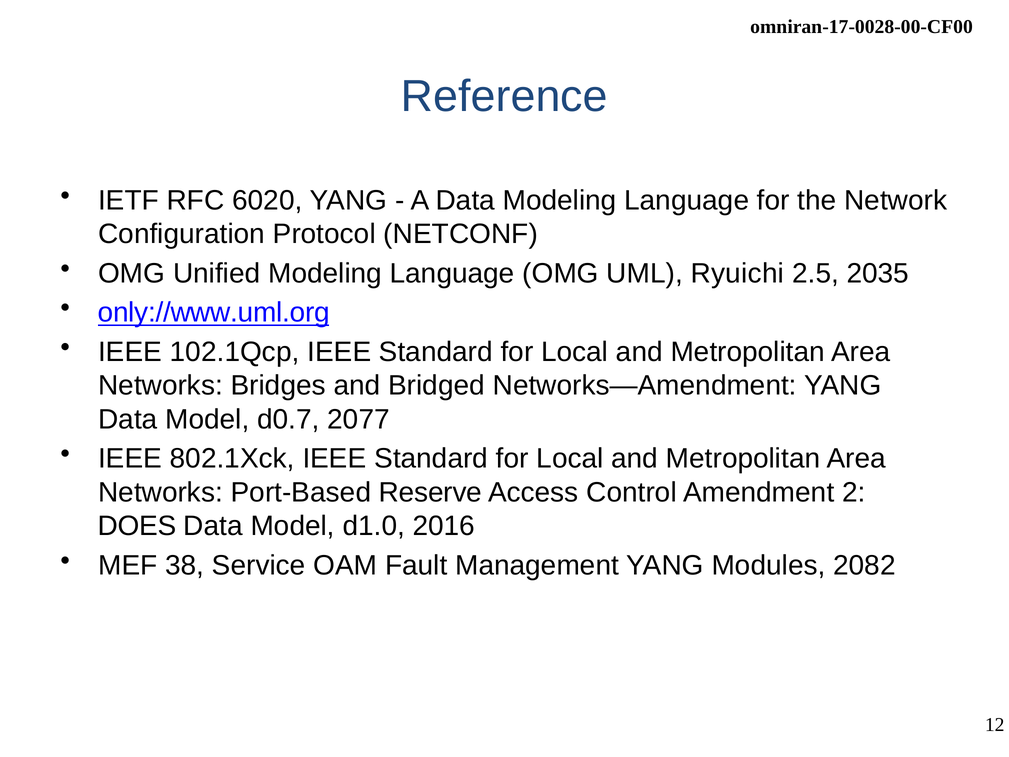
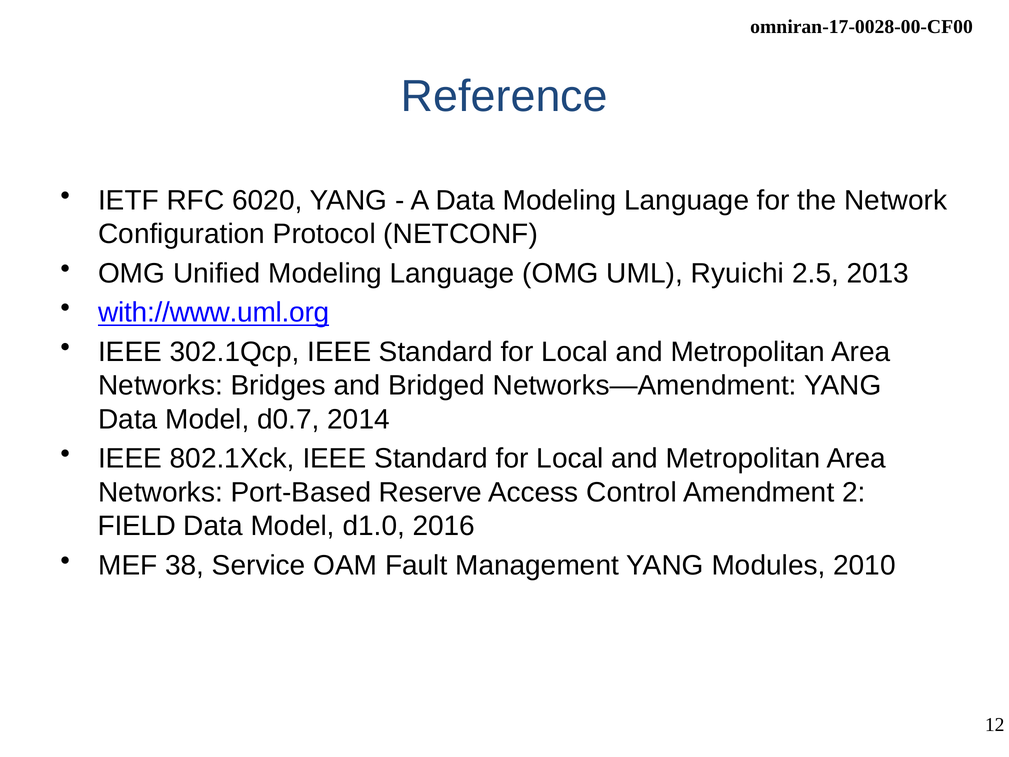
2035: 2035 -> 2013 (878, 273)
only://www.uml.org: only://www.uml.org -> with://www.uml.org (214, 313)
102.1Qcp: 102.1Qcp -> 302.1Qcp (235, 352)
2077: 2077 -> 2014 (359, 419)
DOES: DOES -> FIELD (137, 526)
2082: 2082 -> 2010 (864, 565)
